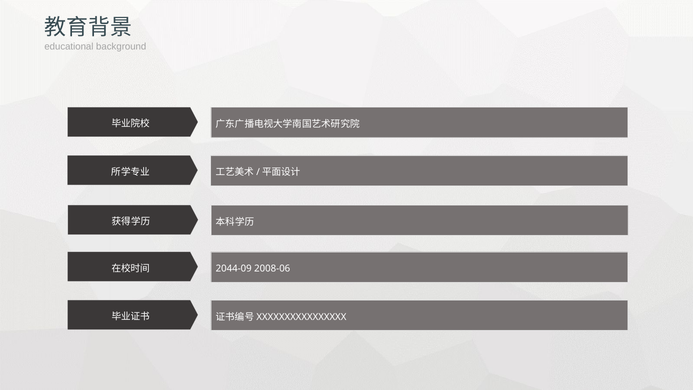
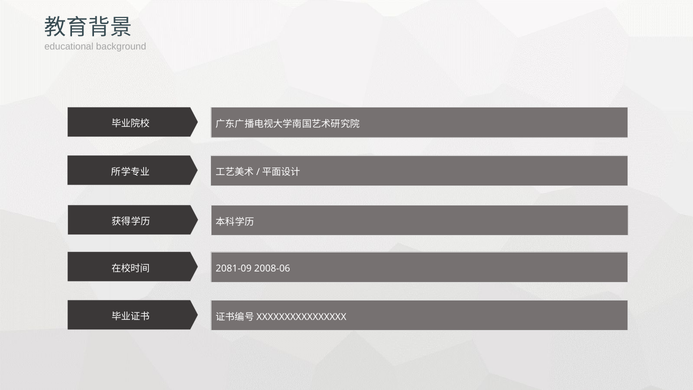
2044-09: 2044-09 -> 2081-09 (234, 269)
